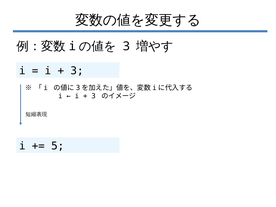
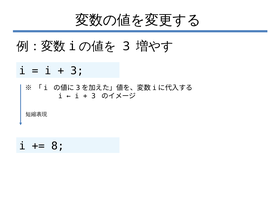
5: 5 -> 8 (58, 146)
